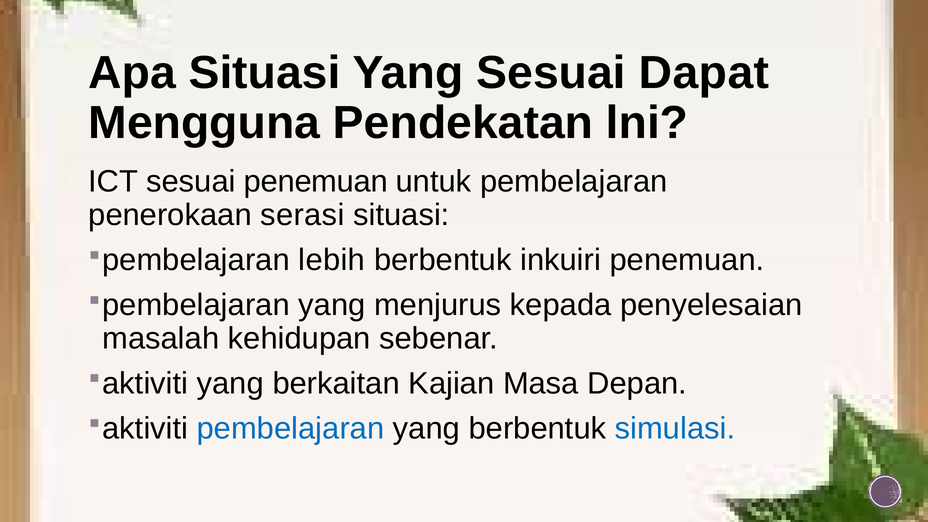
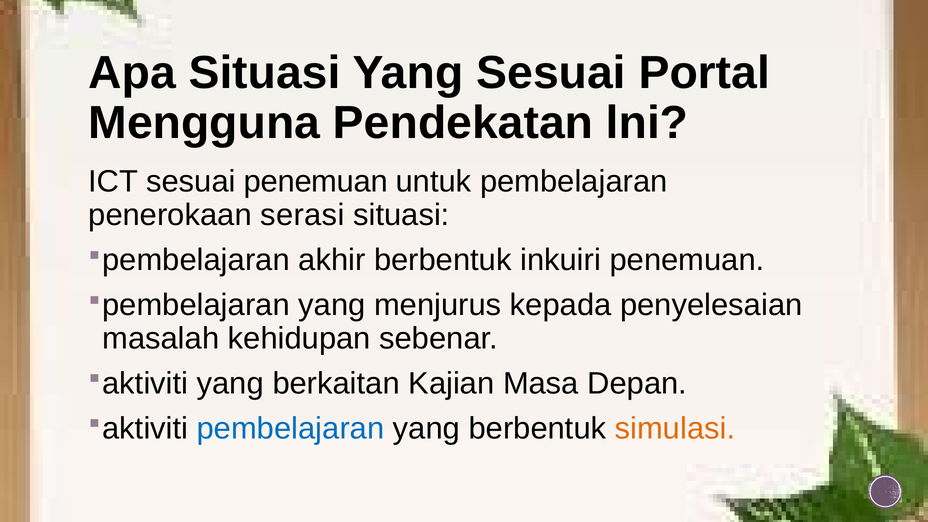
Dapat: Dapat -> Portal (704, 73)
lebih: lebih -> akhir (332, 260)
simulasi colour: blue -> orange (675, 428)
